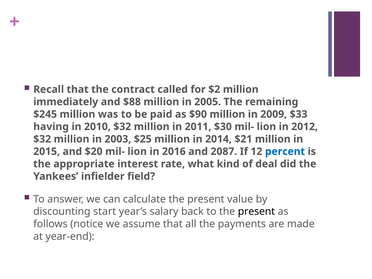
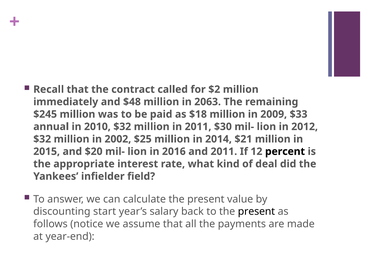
$88: $88 -> $48 (132, 102)
2005: 2005 -> 2063 (208, 102)
$90: $90 -> $18 (198, 114)
having: having -> annual (51, 127)
2003: 2003 -> 2002 (118, 139)
and 2087: 2087 -> 2011 (224, 151)
percent colour: blue -> black (285, 151)
